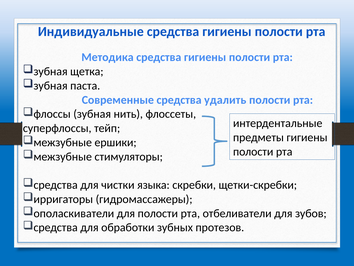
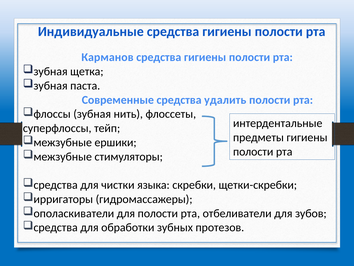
Методика: Методика -> Карманов (107, 57)
